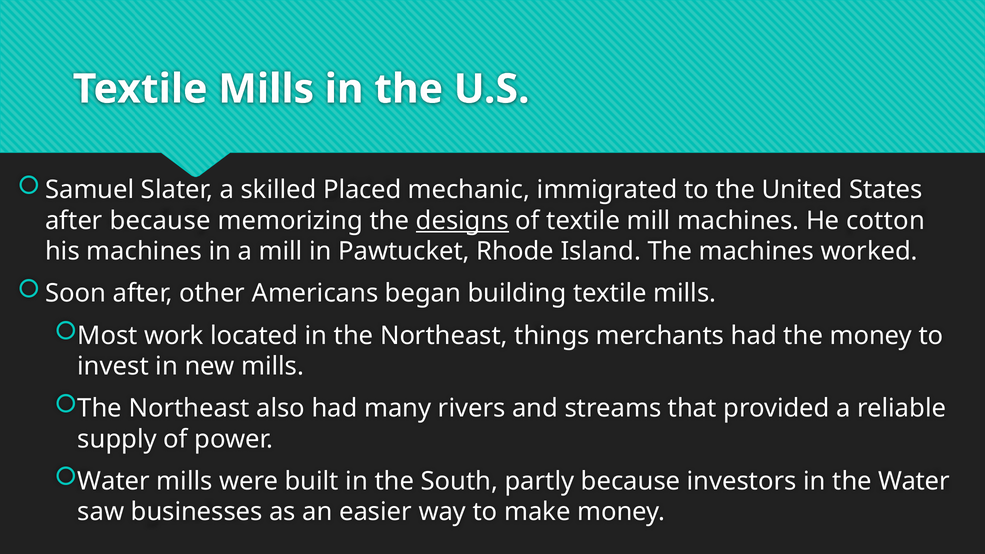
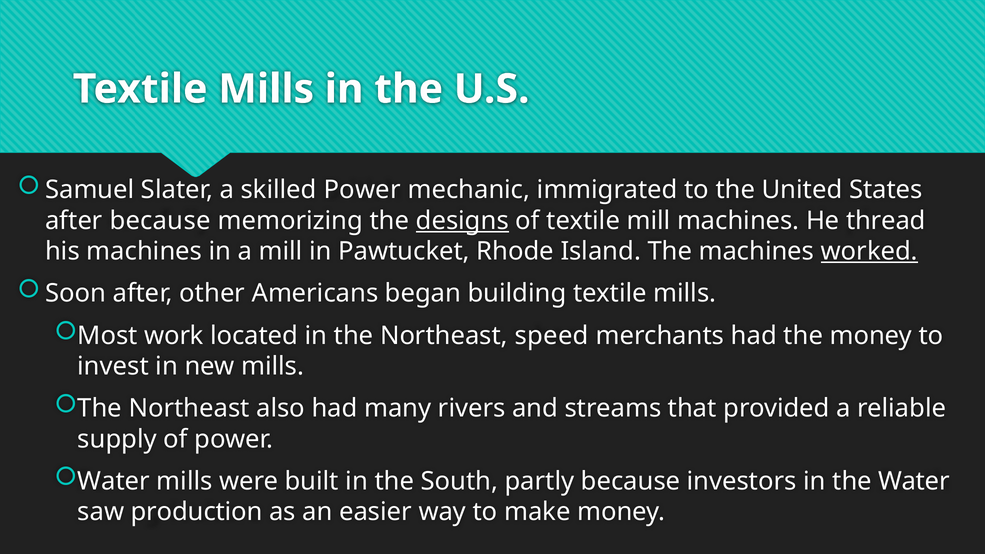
skilled Placed: Placed -> Power (362, 190)
cotton: cotton -> thread (886, 221)
worked underline: none -> present (869, 251)
things: things -> speed (552, 336)
businesses: businesses -> production (197, 512)
